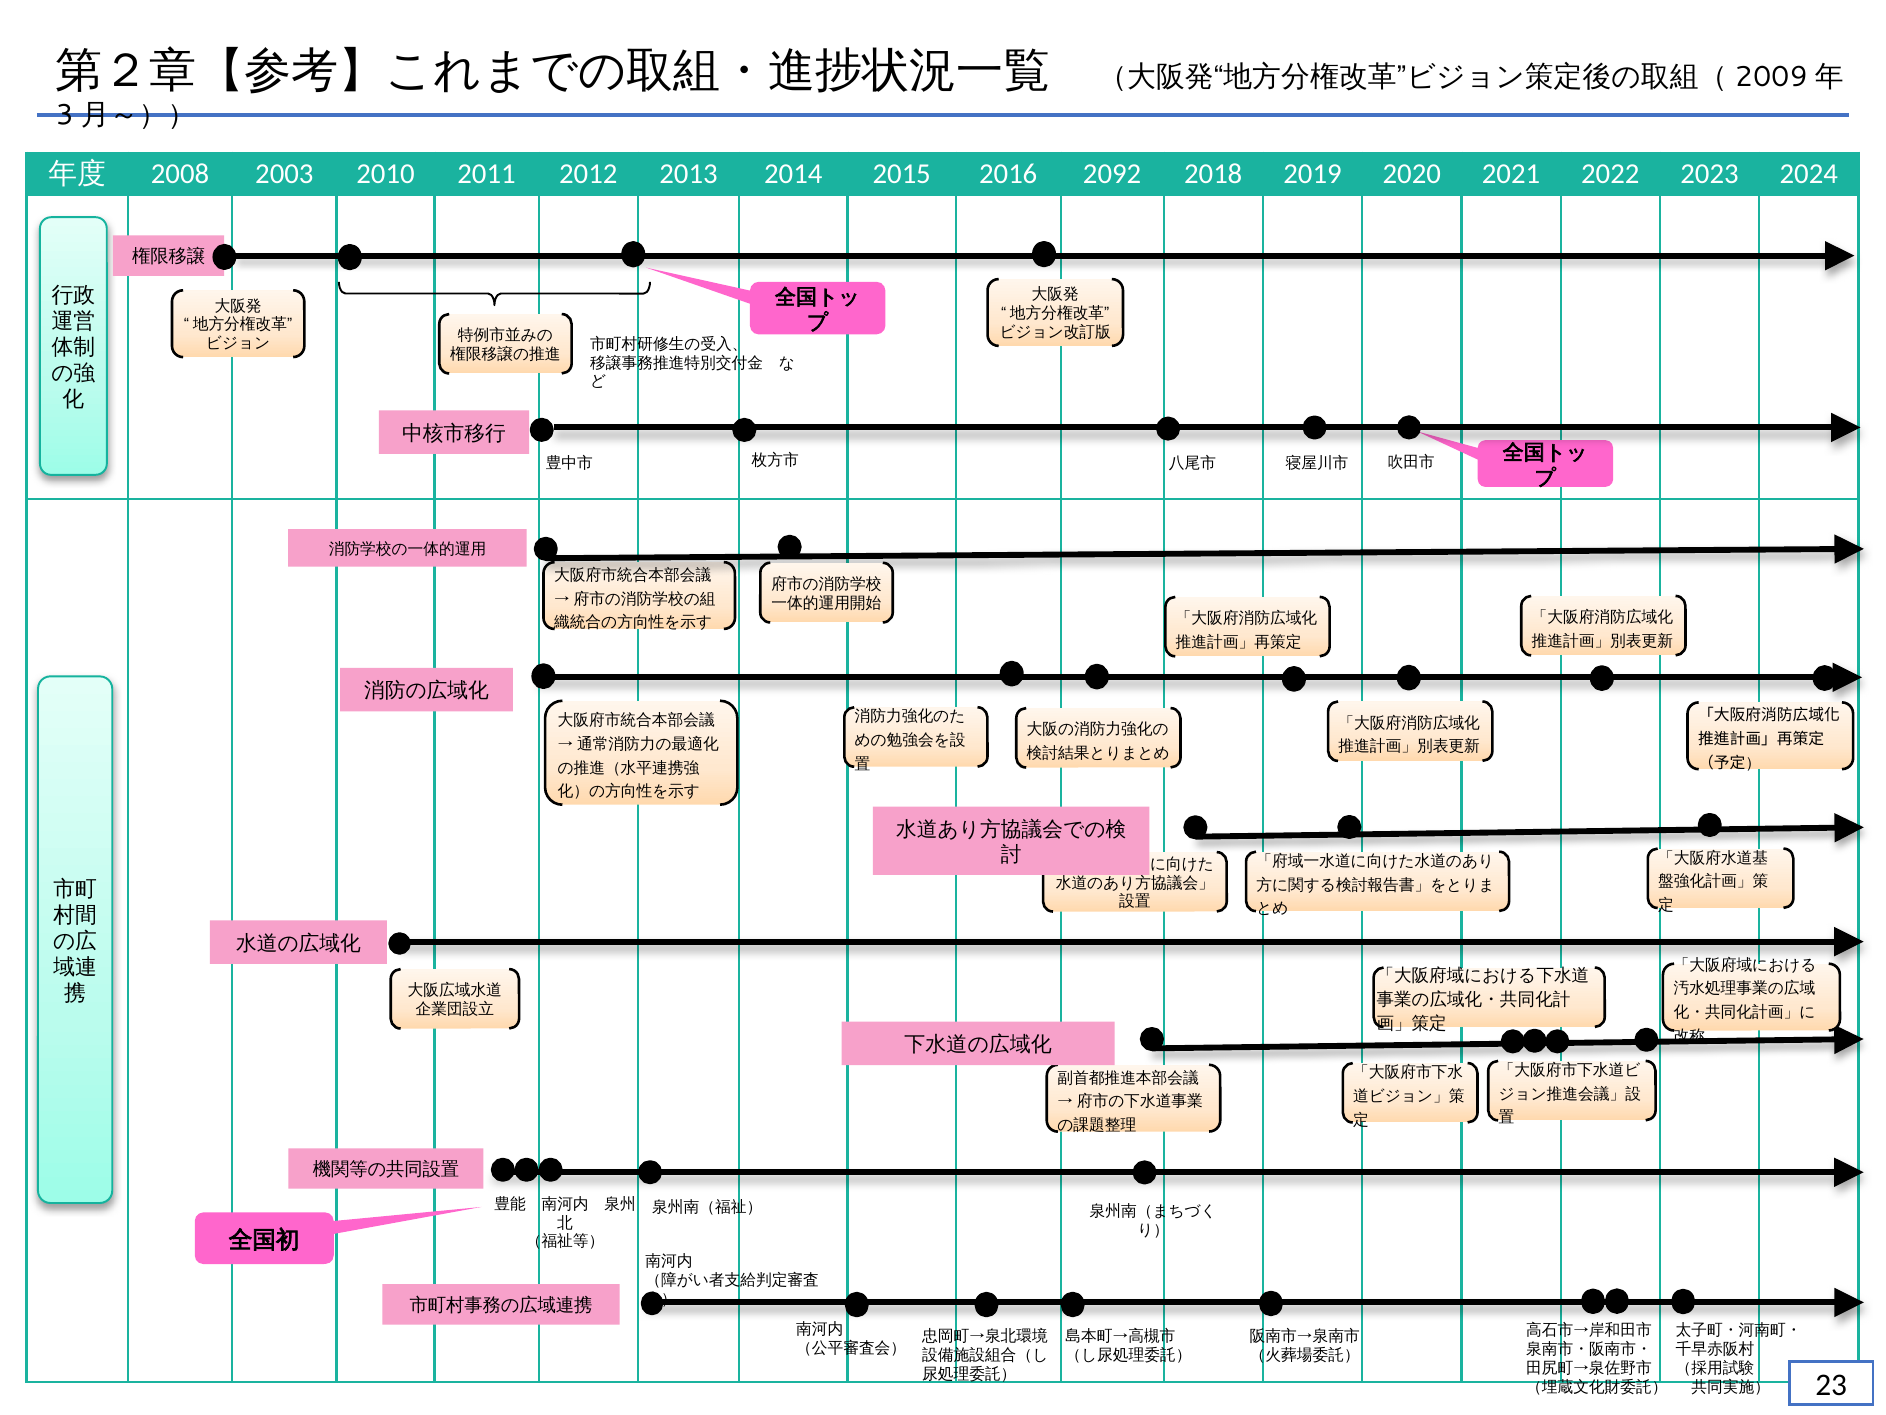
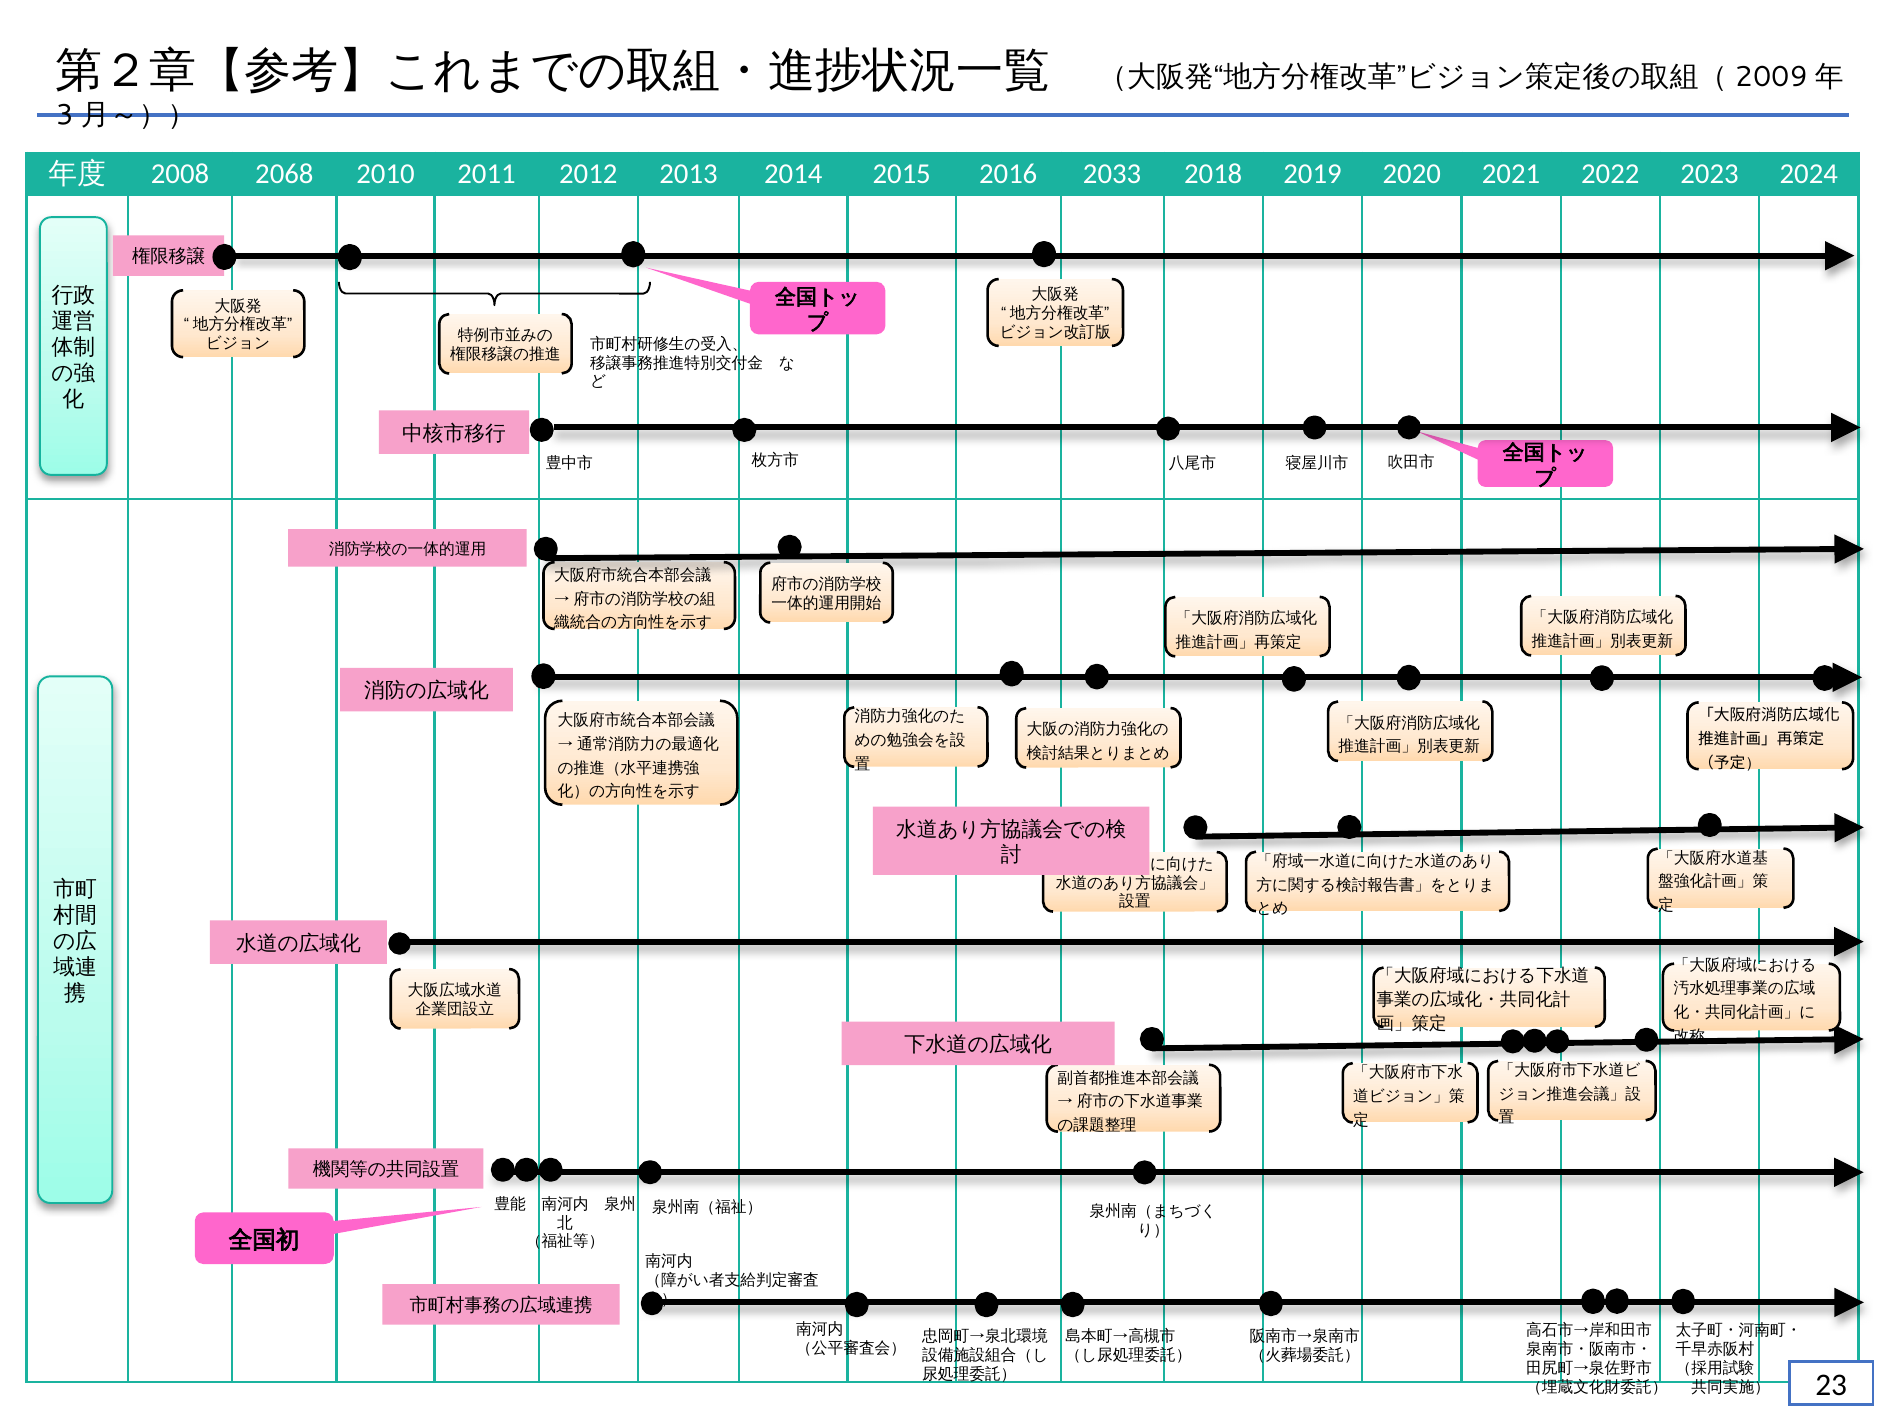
2003: 2003 -> 2068 (284, 174)
2092: 2092 -> 2033 (1112, 174)
